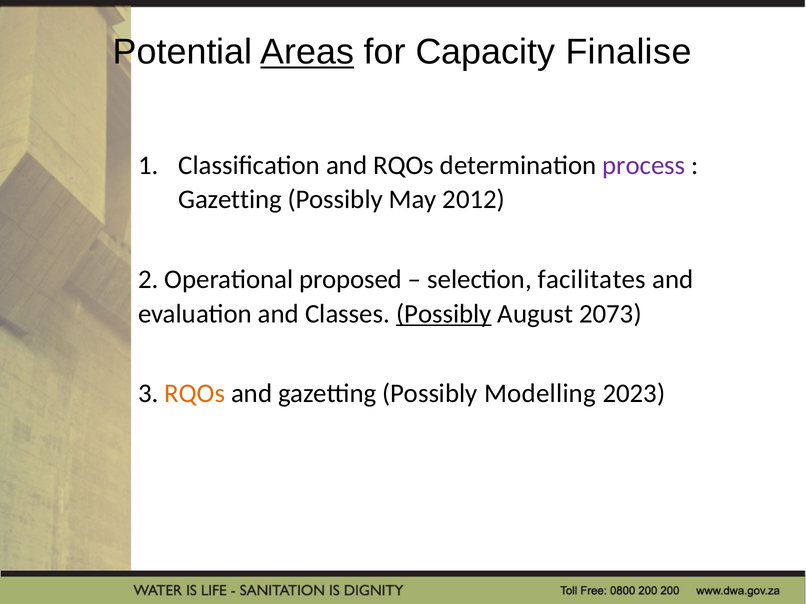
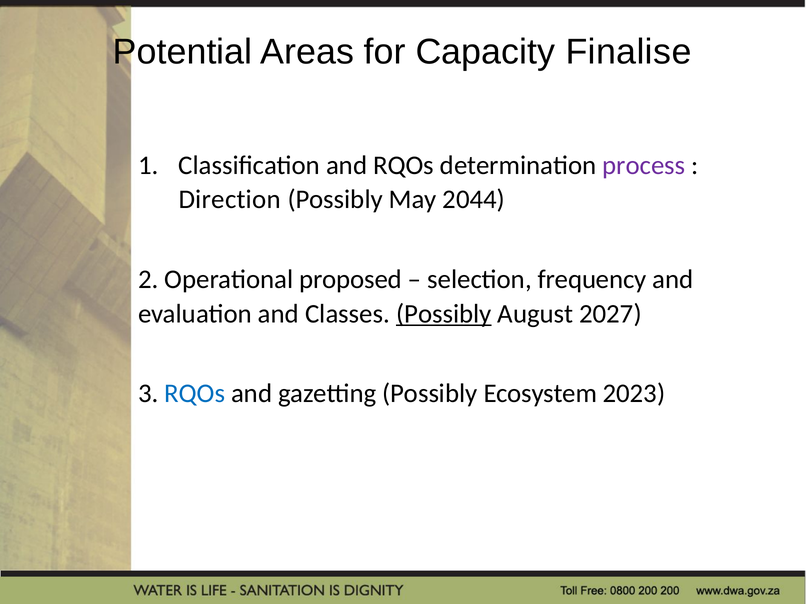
Areas underline: present -> none (307, 52)
Gazetting: Gazetting -> Direction (230, 200)
2012: 2012 -> 2044 (474, 200)
facilitates: facilitates -> frequency (592, 279)
2073: 2073 -> 2027 (610, 314)
RQOs colour: orange -> blue (195, 394)
Modelling: Modelling -> Ecosystem (540, 394)
